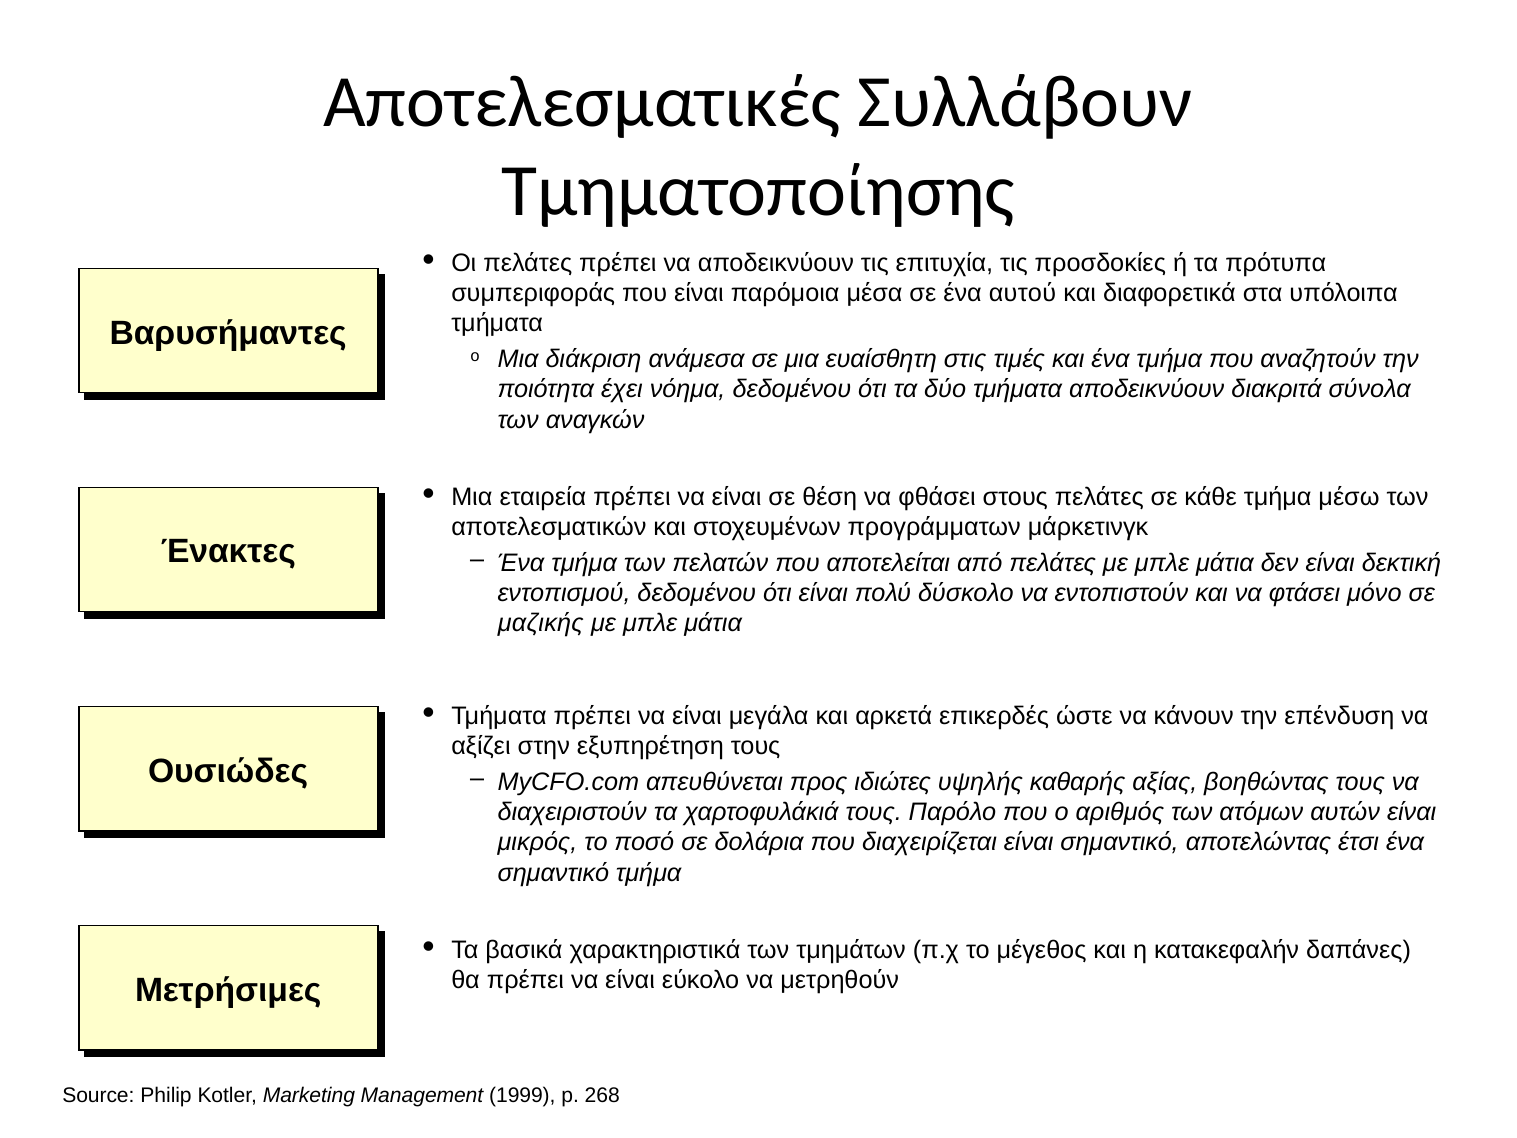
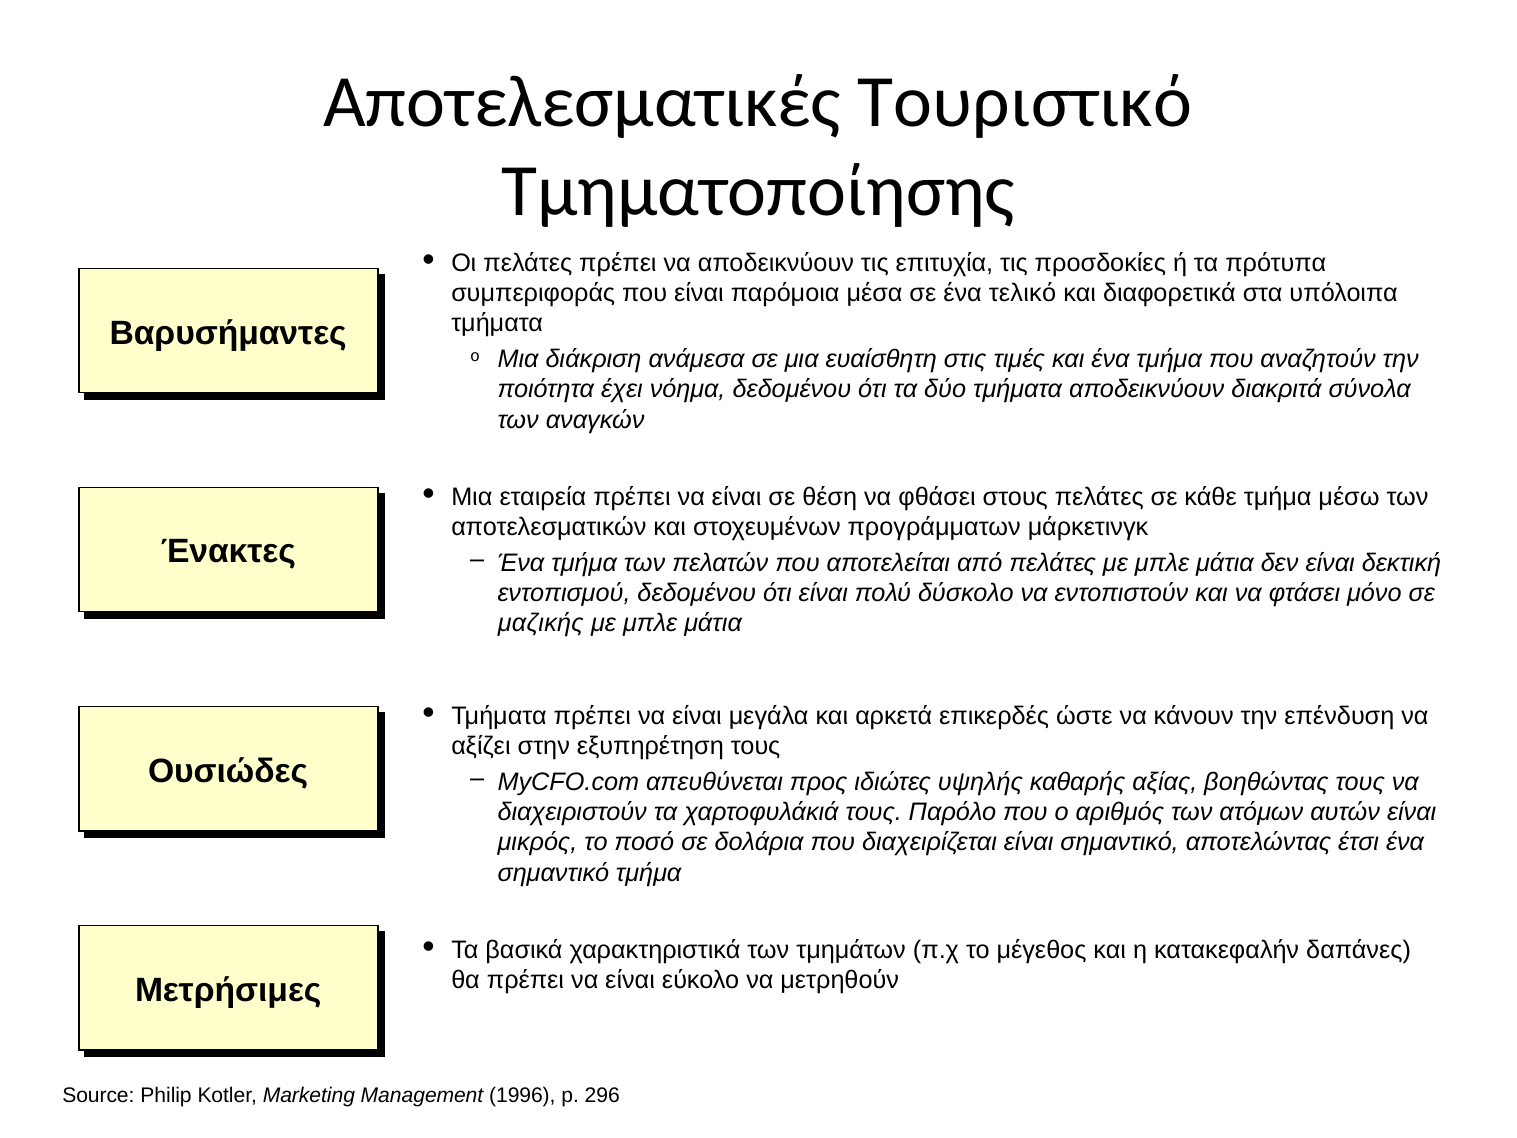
Συλλάβουν: Συλλάβουν -> Τουριστικό (1025, 103)
αυτού: αυτού -> τελικό (1022, 293)
1999: 1999 -> 1996 (522, 1095)
268: 268 -> 296 (602, 1095)
